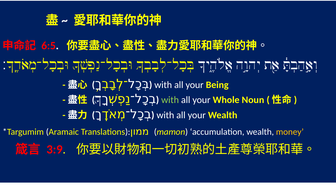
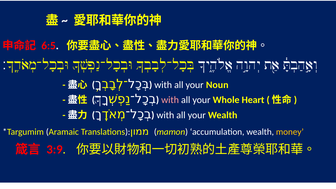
Being: Being -> Noun (217, 85)
with colour: light green -> pink (170, 100)
Noun: Noun -> Heart (253, 100)
